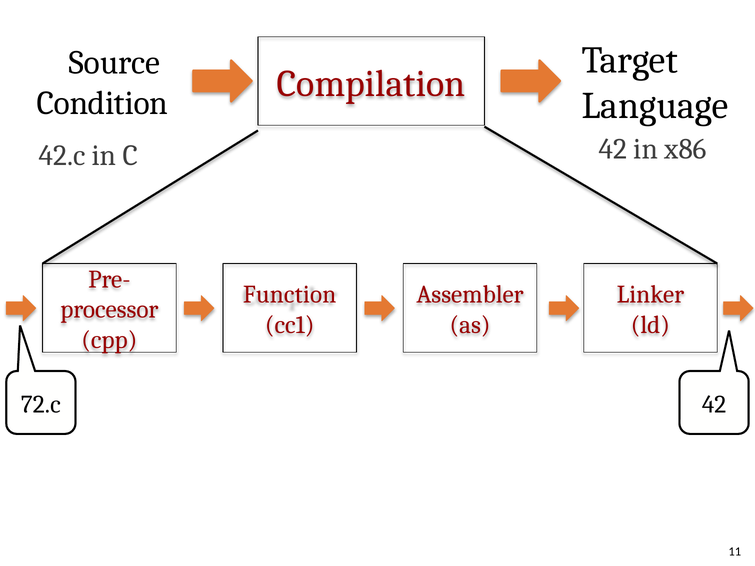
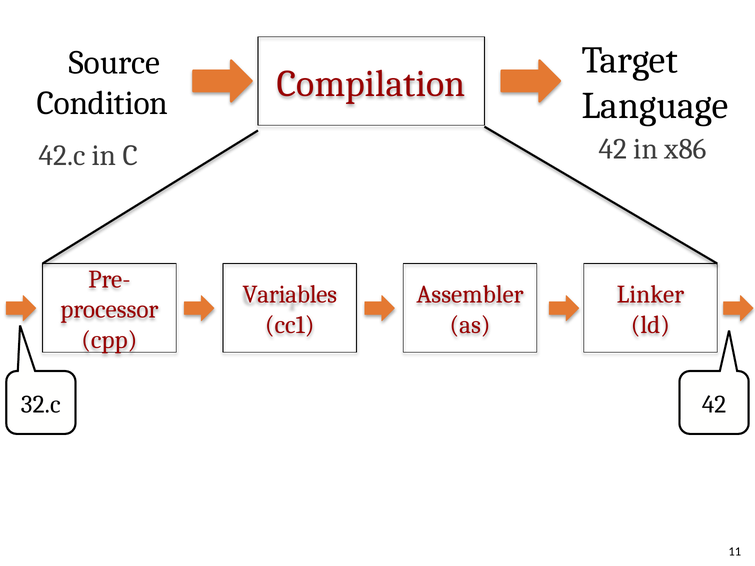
Function: Function -> Variables (290, 295)
72.c: 72.c -> 32.c (41, 404)
